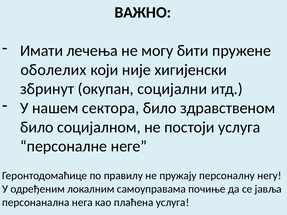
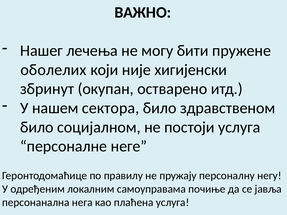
Имати: Имати -> Нашег (41, 51)
социјални: социјални -> остварено (172, 89)
